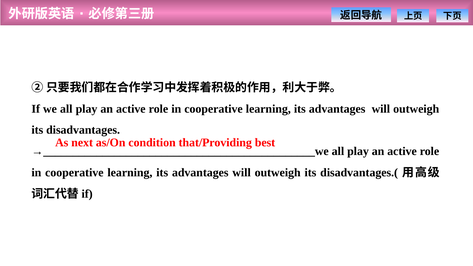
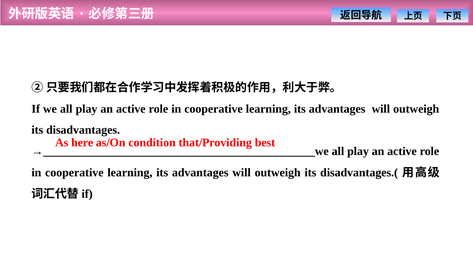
next: next -> here (82, 143)
